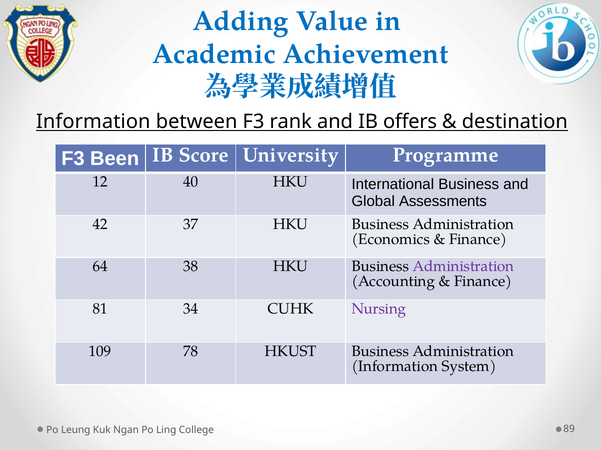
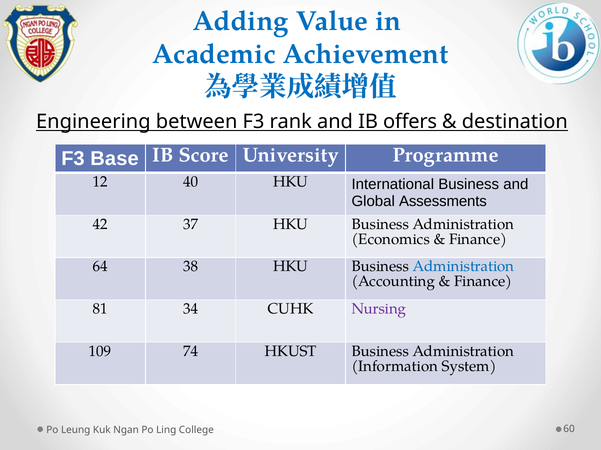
Information: Information -> Engineering (93, 122)
Been: Been -> Base (115, 159)
Administration colour: purple -> blue (463, 267)
78: 78 -> 74 (191, 352)
89: 89 -> 60 (569, 430)
